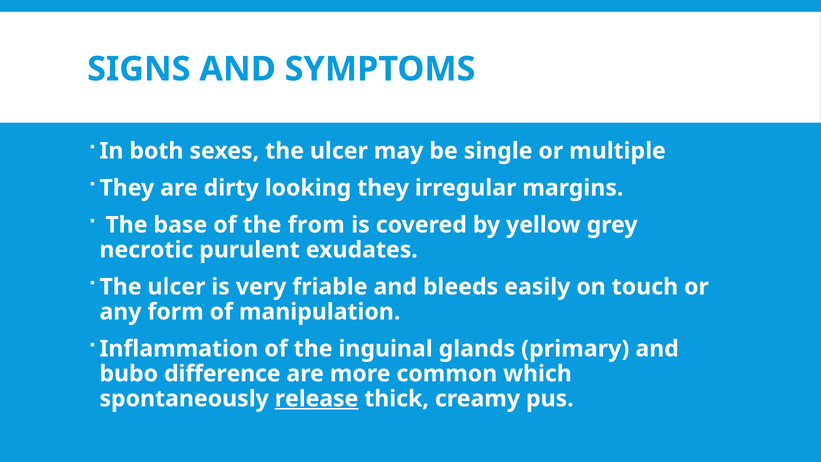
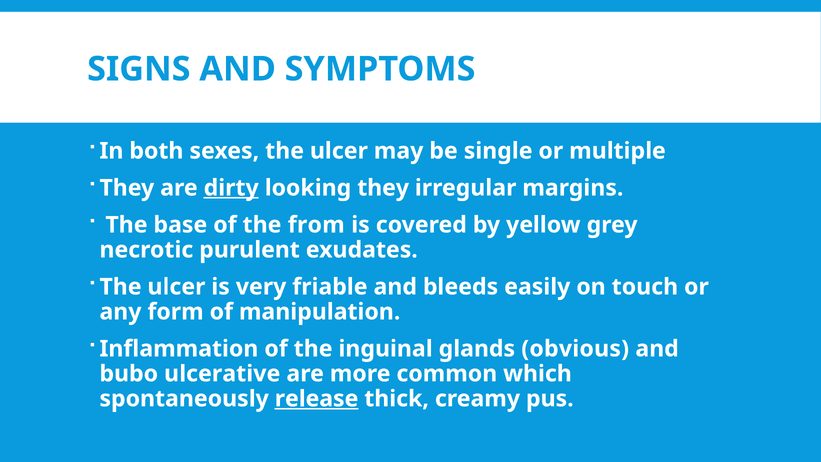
dirty underline: none -> present (231, 188)
primary: primary -> obvious (575, 349)
difference: difference -> ulcerative (222, 374)
